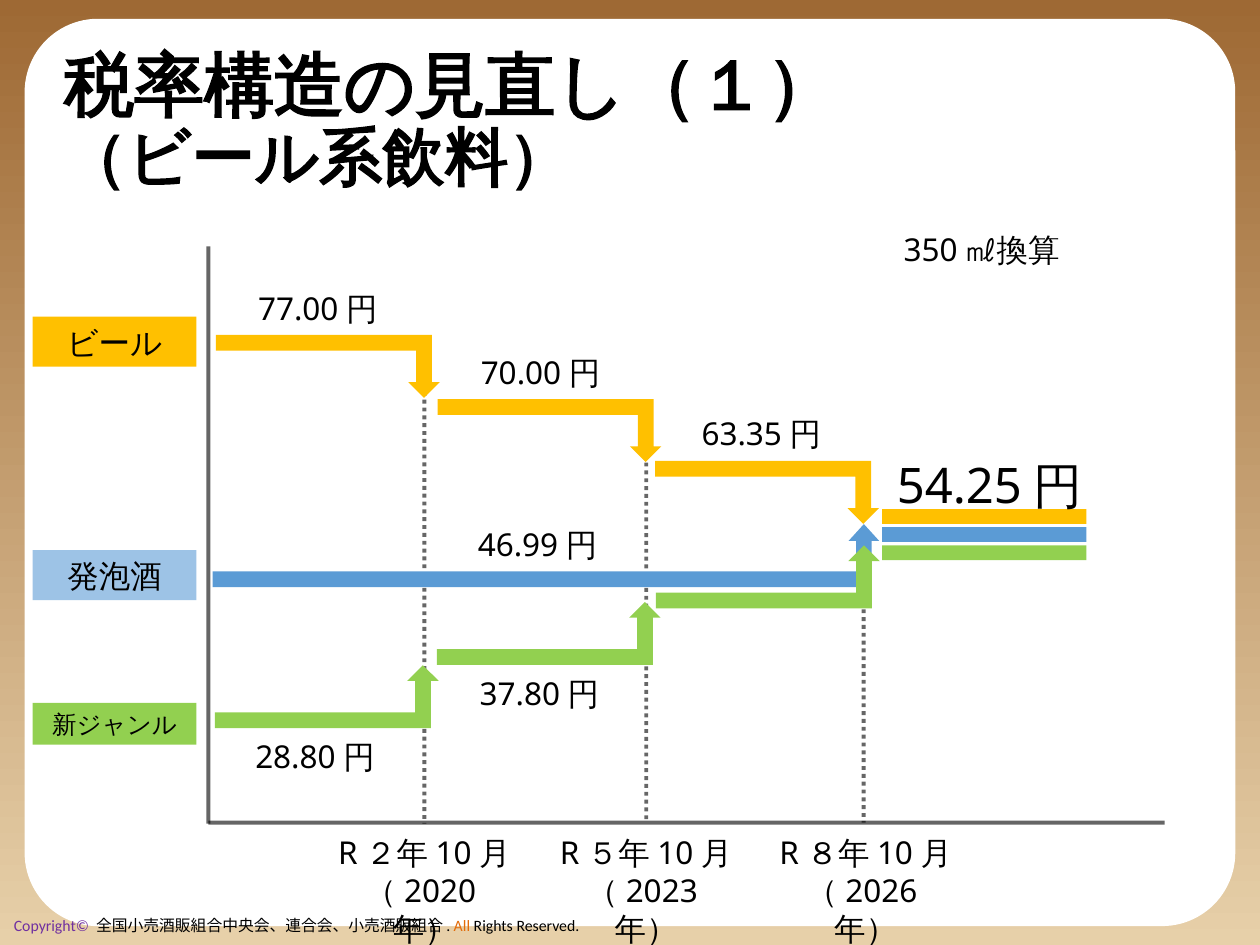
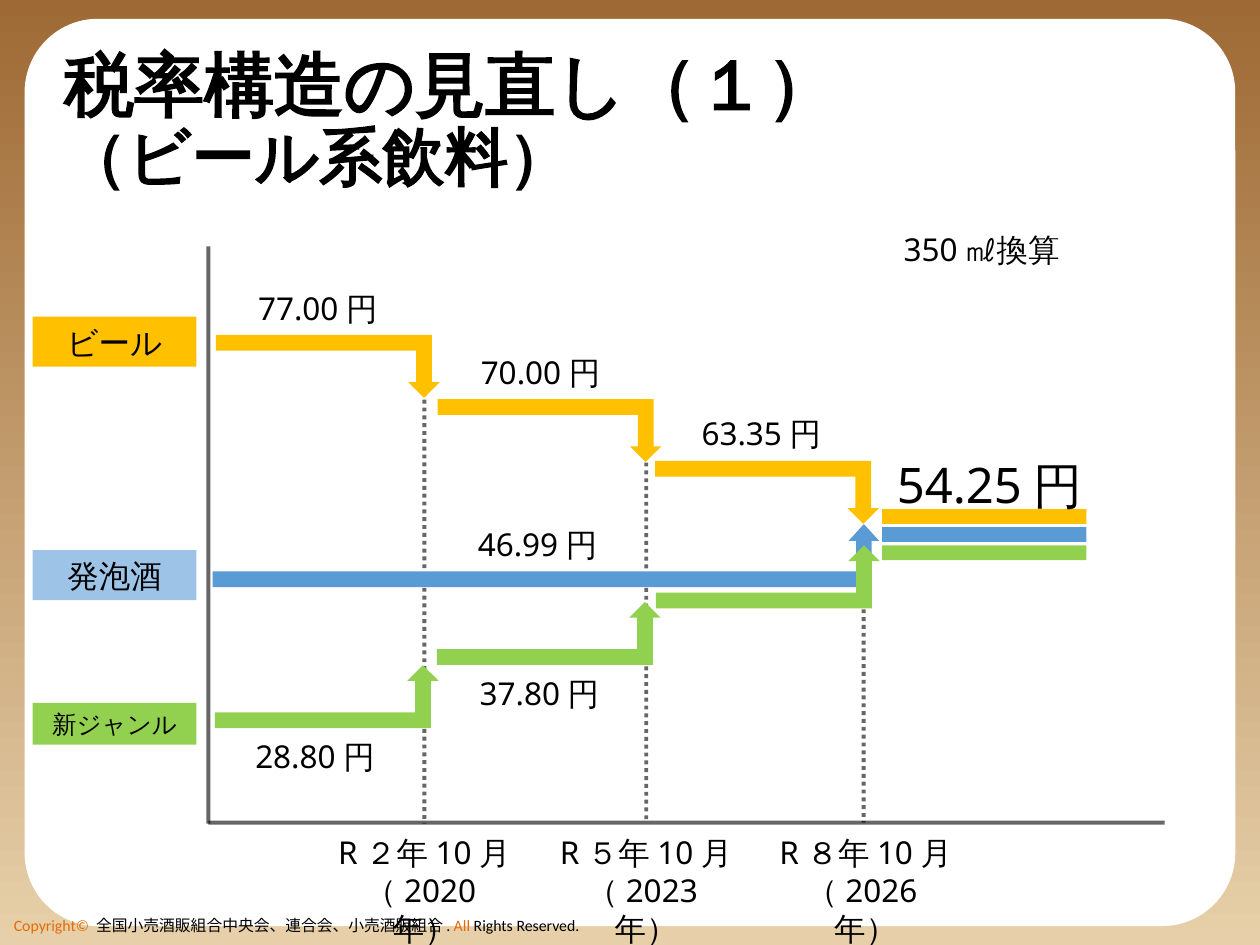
Copyright© colour: purple -> orange (51, 926)
